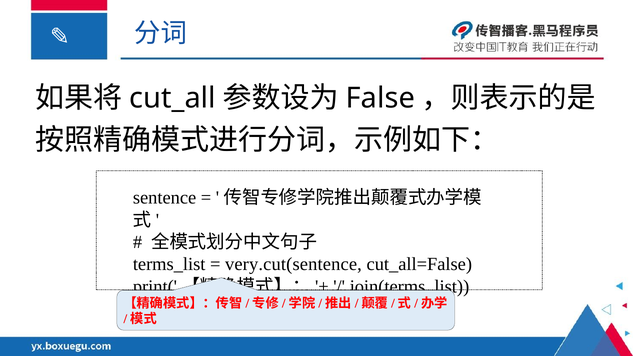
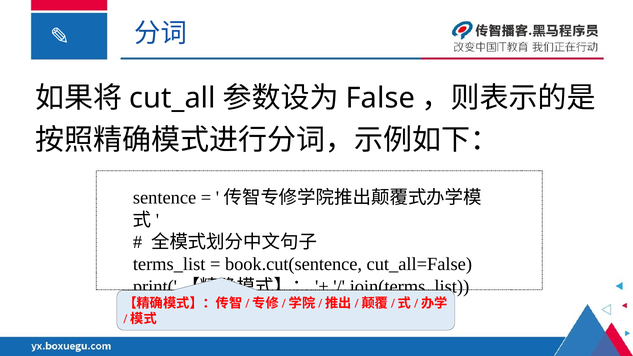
very.cut(sentence: very.cut(sentence -> book.cut(sentence (294, 264)
